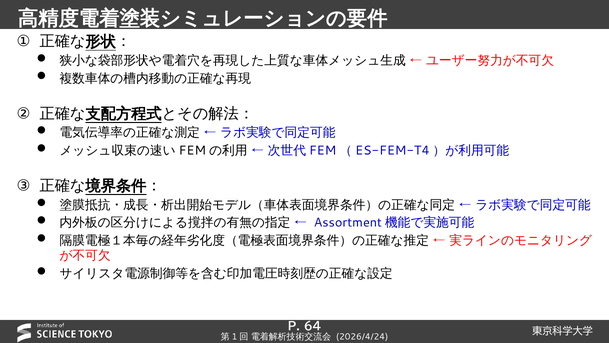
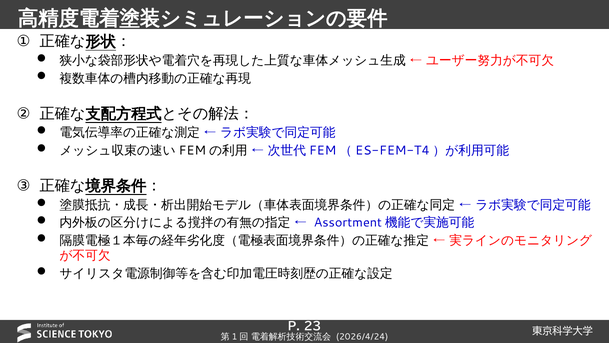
64: 64 -> 23 (313, 326)
